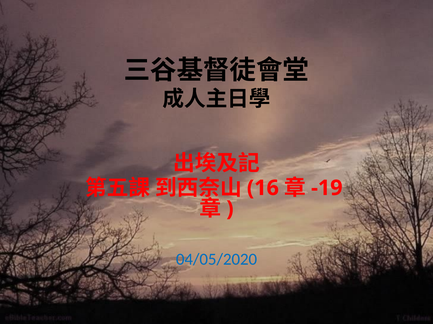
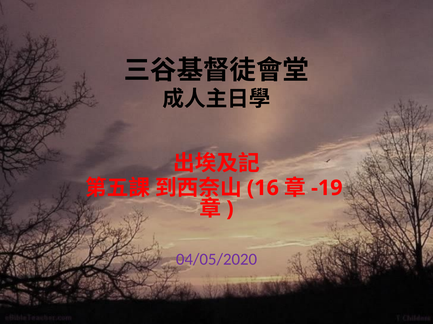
04/05/2020 colour: blue -> purple (217, 260)
